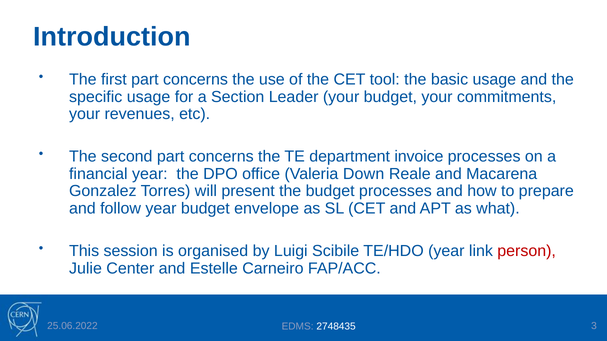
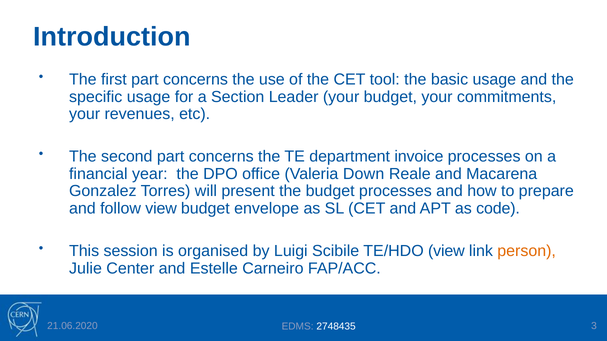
follow year: year -> view (161, 209)
what: what -> code (498, 209)
TE/HDO year: year -> view (446, 251)
person colour: red -> orange (527, 251)
25.06.2022: 25.06.2022 -> 21.06.2020 (72, 326)
